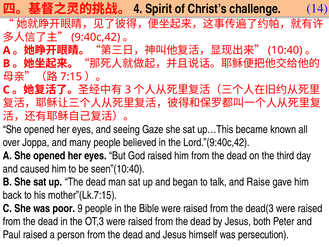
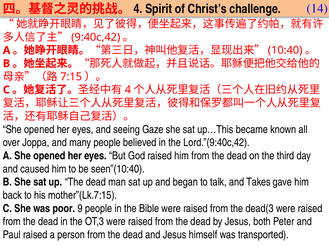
3: 3 -> 4 (128, 90)
Raise: Raise -> Takes (259, 182)
persecution: persecution -> transported (263, 235)
